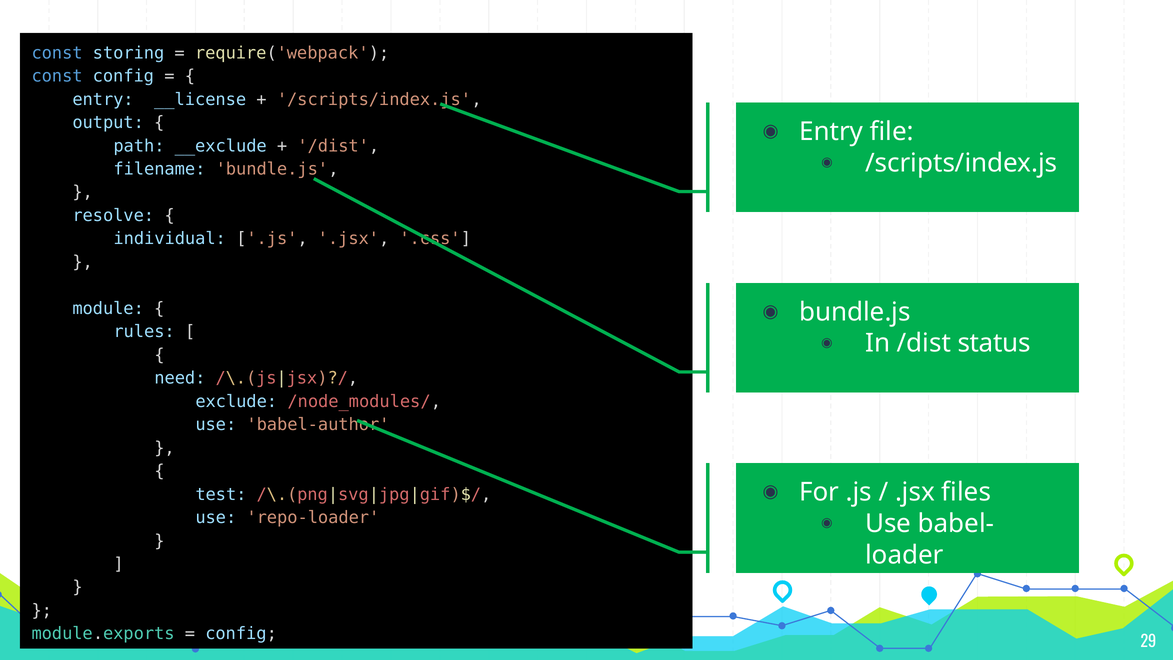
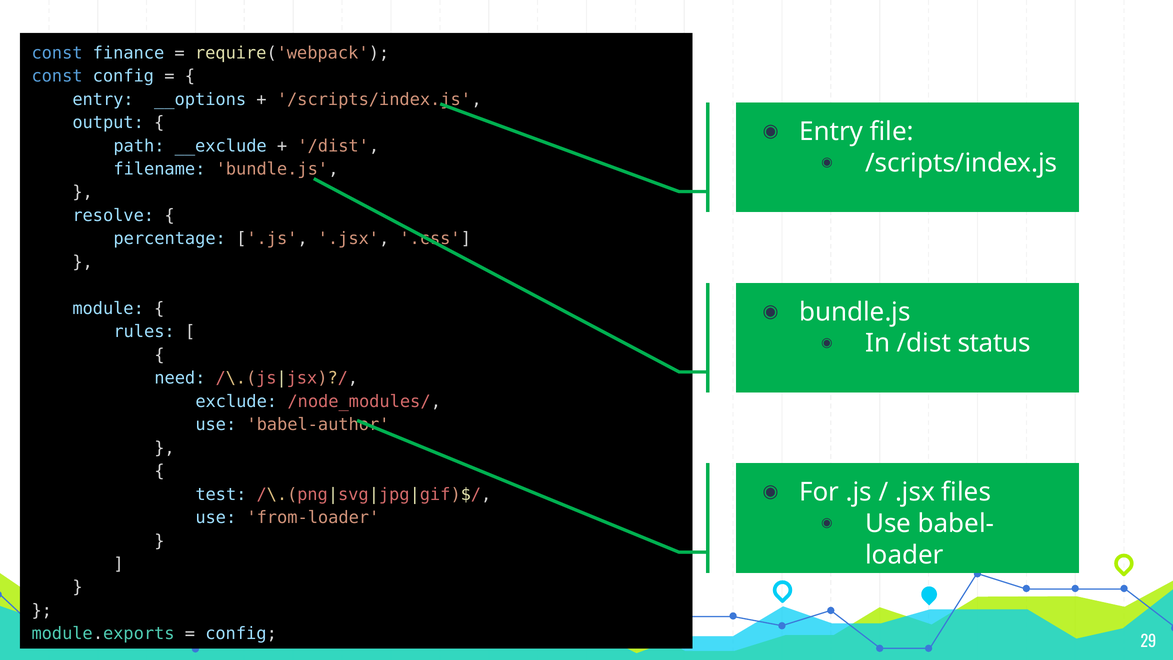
storing: storing -> finance (129, 53)
__license: __license -> __options (200, 99)
individual: individual -> percentage (170, 239)
repo-loader: repo-loader -> from-loader (313, 518)
